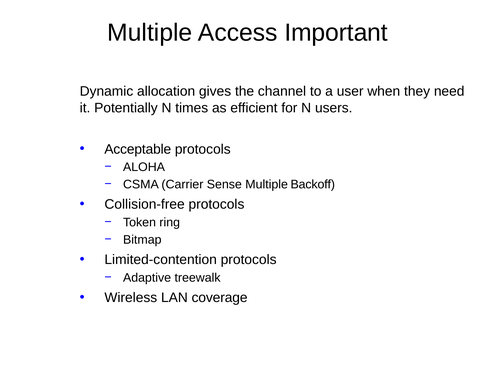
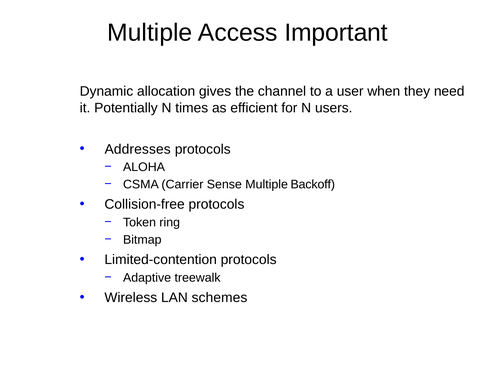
Acceptable: Acceptable -> Addresses (138, 149)
coverage: coverage -> schemes (219, 298)
